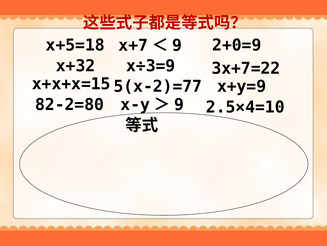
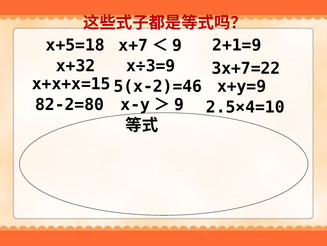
2+0=9: 2+0=9 -> 2+1=9 (237, 45)
5(x-2)=77: 5(x-2)=77 -> 5(x-2)=46 (158, 86)
